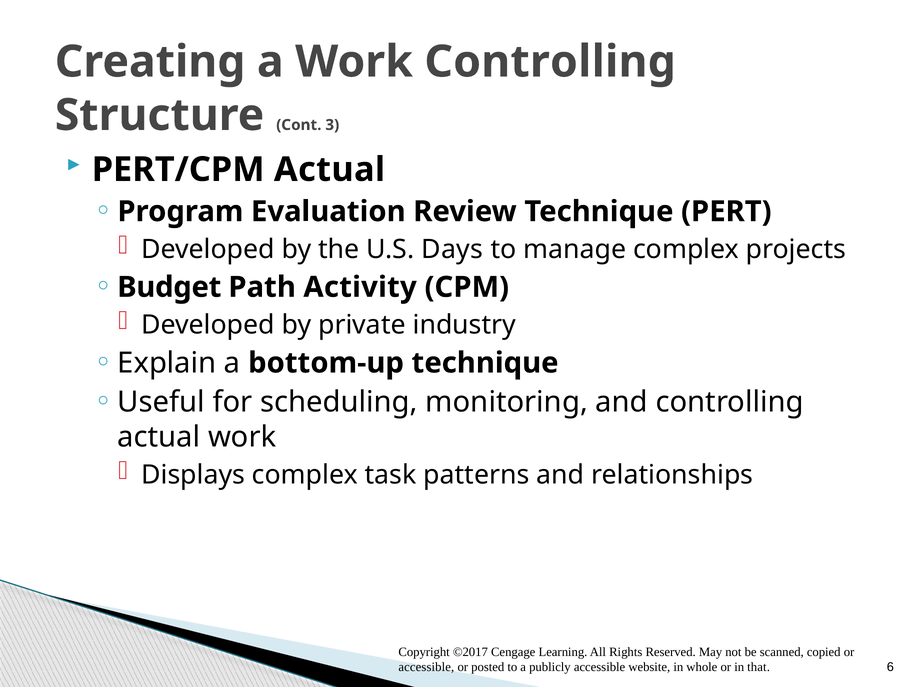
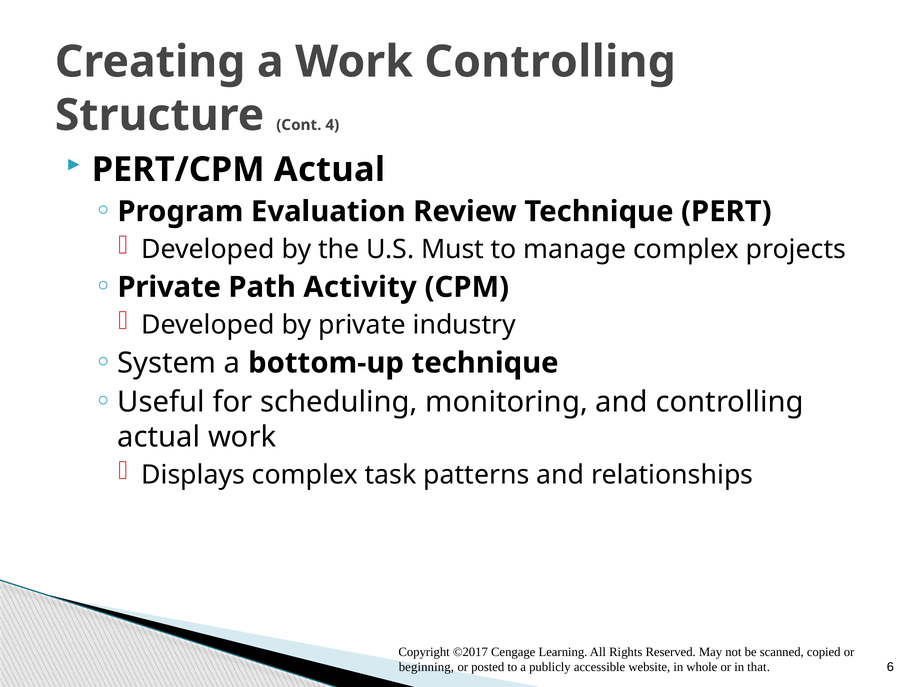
3: 3 -> 4 (332, 125)
Days: Days -> Must (453, 249)
Budget: Budget -> Private (169, 287)
Explain: Explain -> System (167, 363)
accessible: accessible -> beginning (426, 667)
